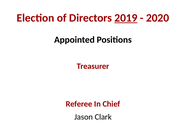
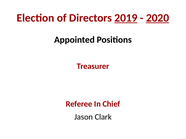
2020 underline: none -> present (158, 18)
